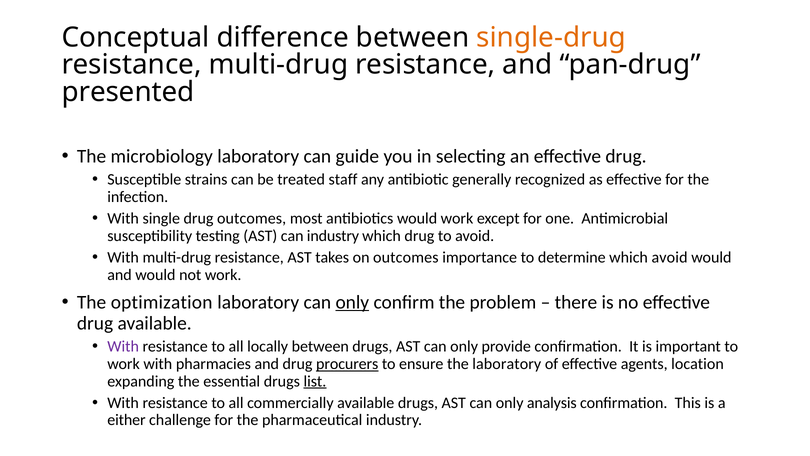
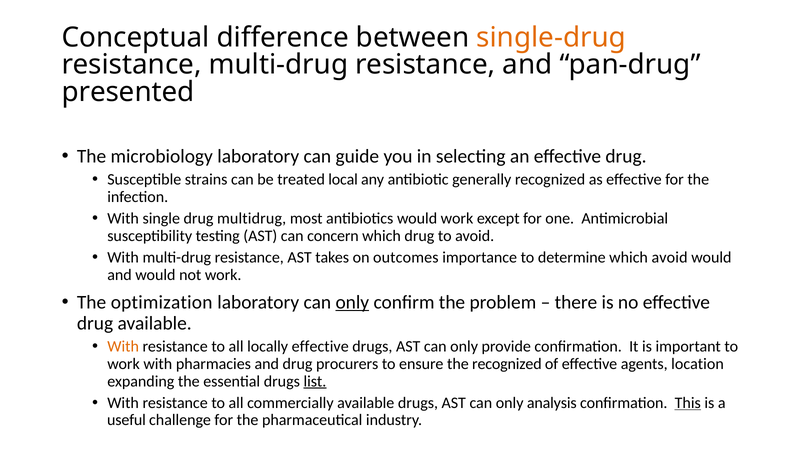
staff: staff -> local (343, 179)
drug outcomes: outcomes -> multidrug (252, 218)
can industry: industry -> concern (333, 236)
With colour: purple -> orange (123, 346)
locally between: between -> effective (320, 346)
procurers underline: present -> none (347, 364)
the laboratory: laboratory -> recognized (507, 364)
This underline: none -> present (688, 403)
either: either -> useful (127, 420)
